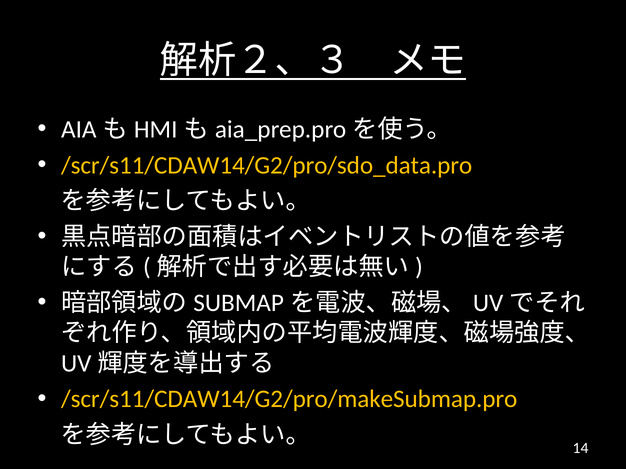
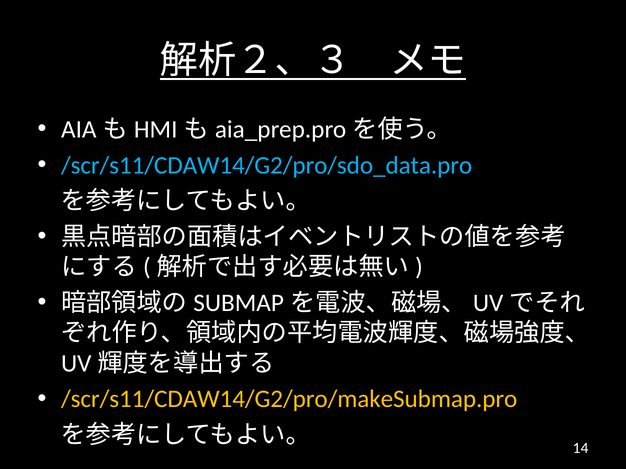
/scr/s11/CDAW14/G2/pro/sdo_data.pro colour: yellow -> light blue (267, 165)
